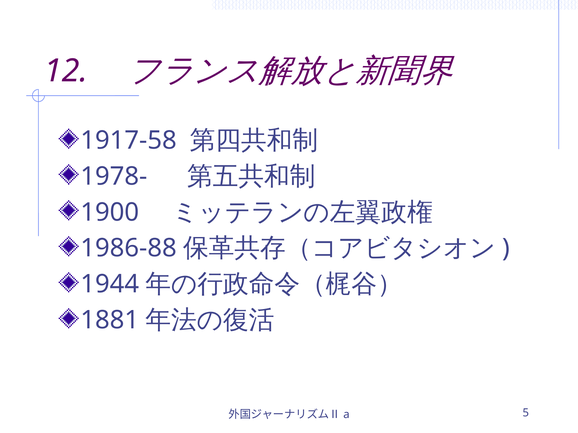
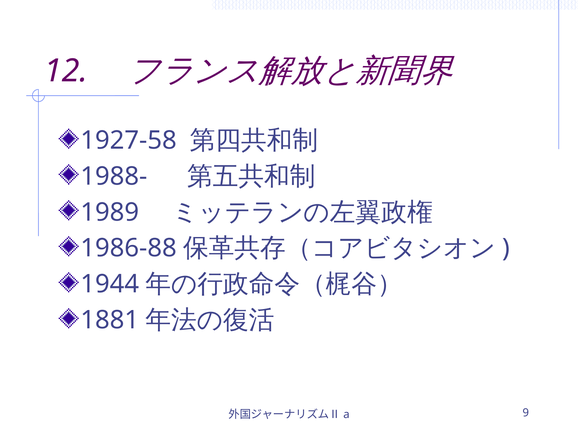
1917-58: 1917-58 -> 1927-58 (129, 141)
1978-: 1978- -> 1988- (114, 177)
1900: 1900 -> 1989 (110, 212)
5: 5 -> 9 (526, 413)
